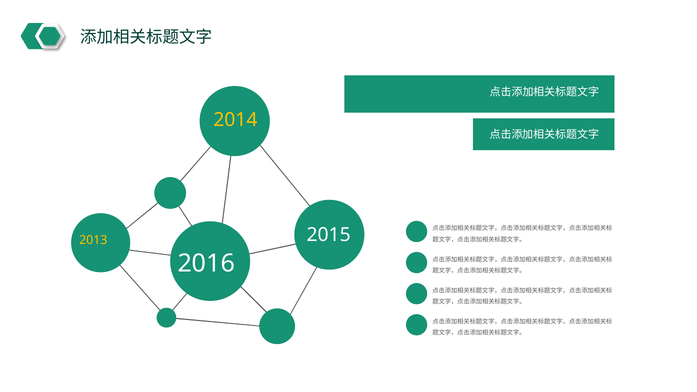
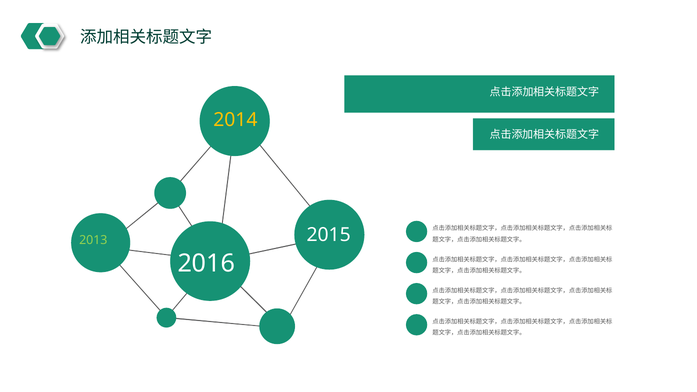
2013 colour: yellow -> light green (93, 240)
